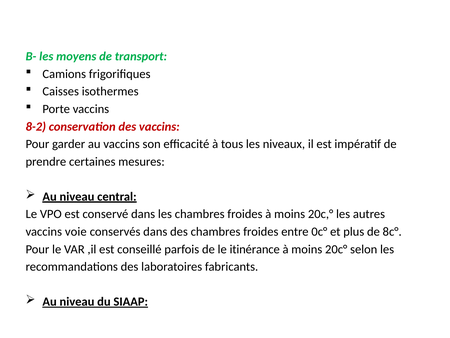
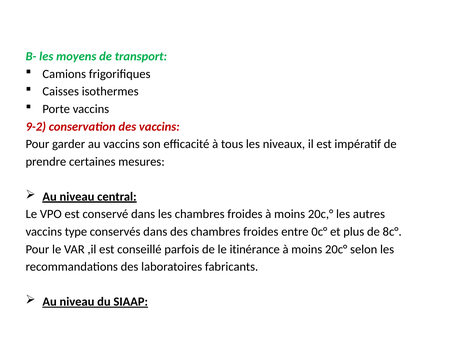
8-2: 8-2 -> 9-2 (36, 126)
voie: voie -> type (76, 231)
